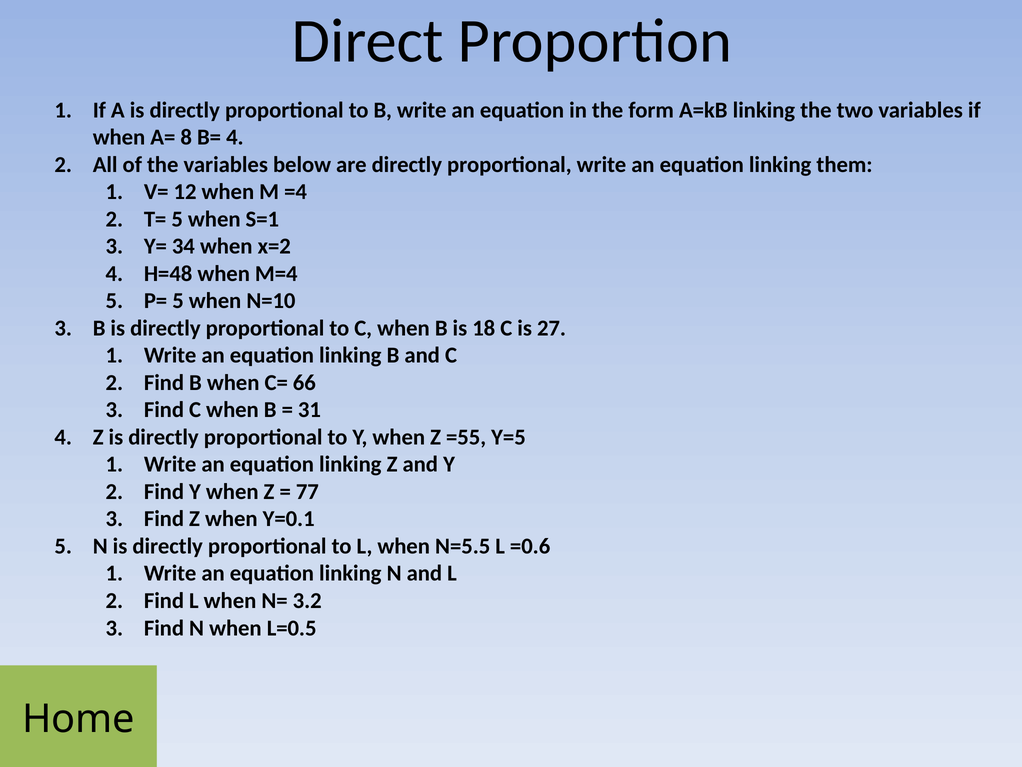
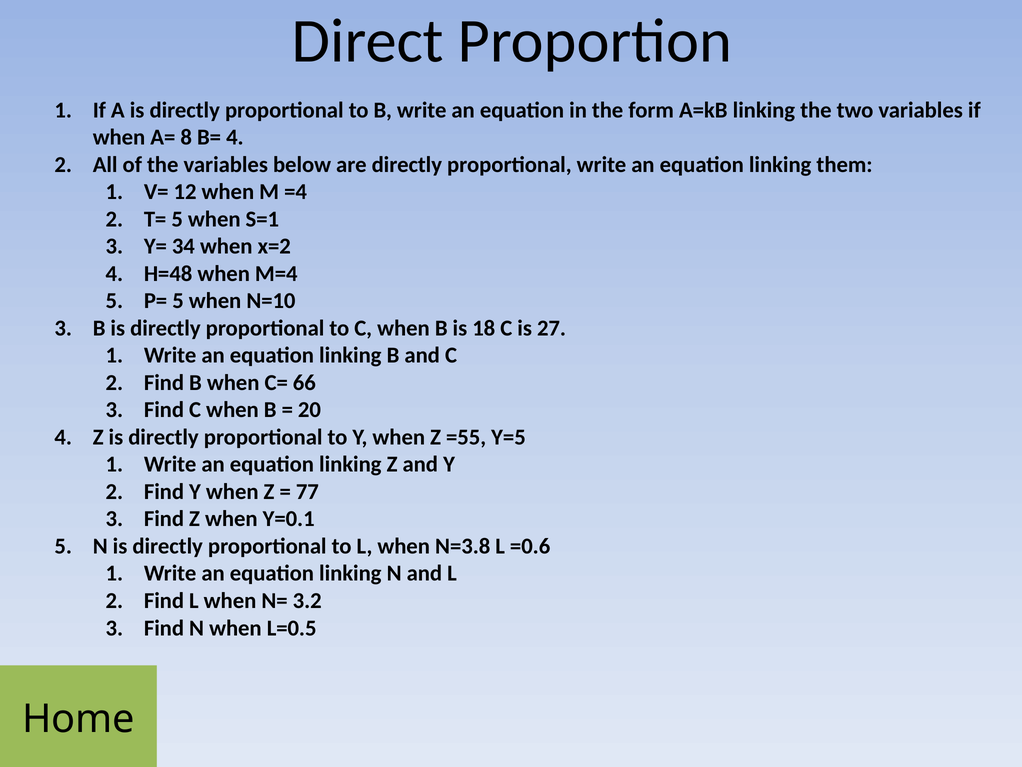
31: 31 -> 20 (309, 410)
N=5.5: N=5.5 -> N=3.8 (463, 546)
